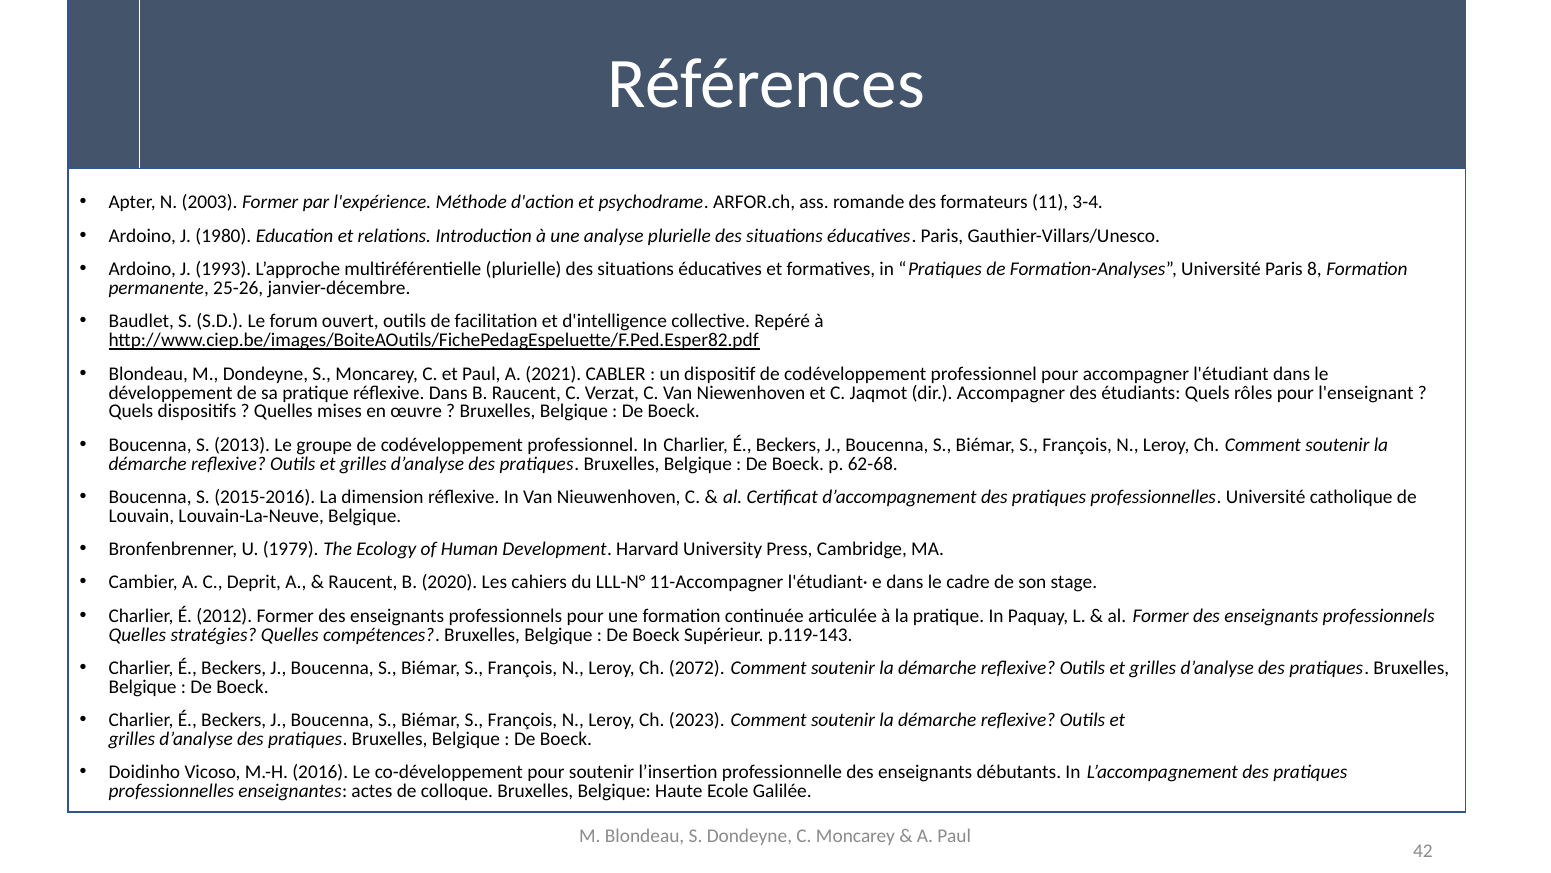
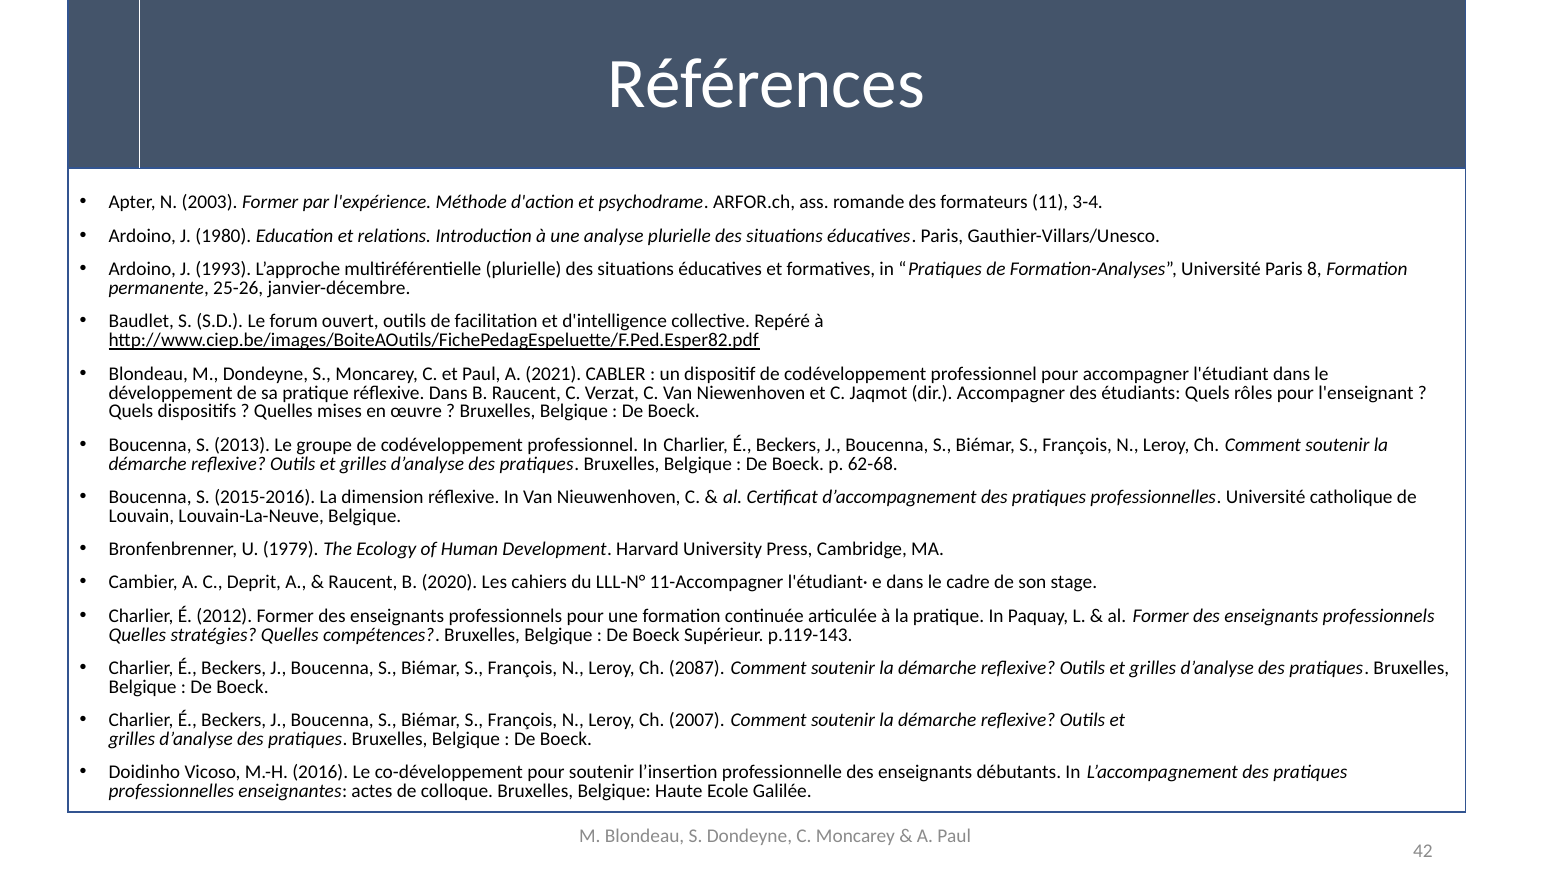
2072: 2072 -> 2087 (697, 668)
2023: 2023 -> 2007 (697, 720)
